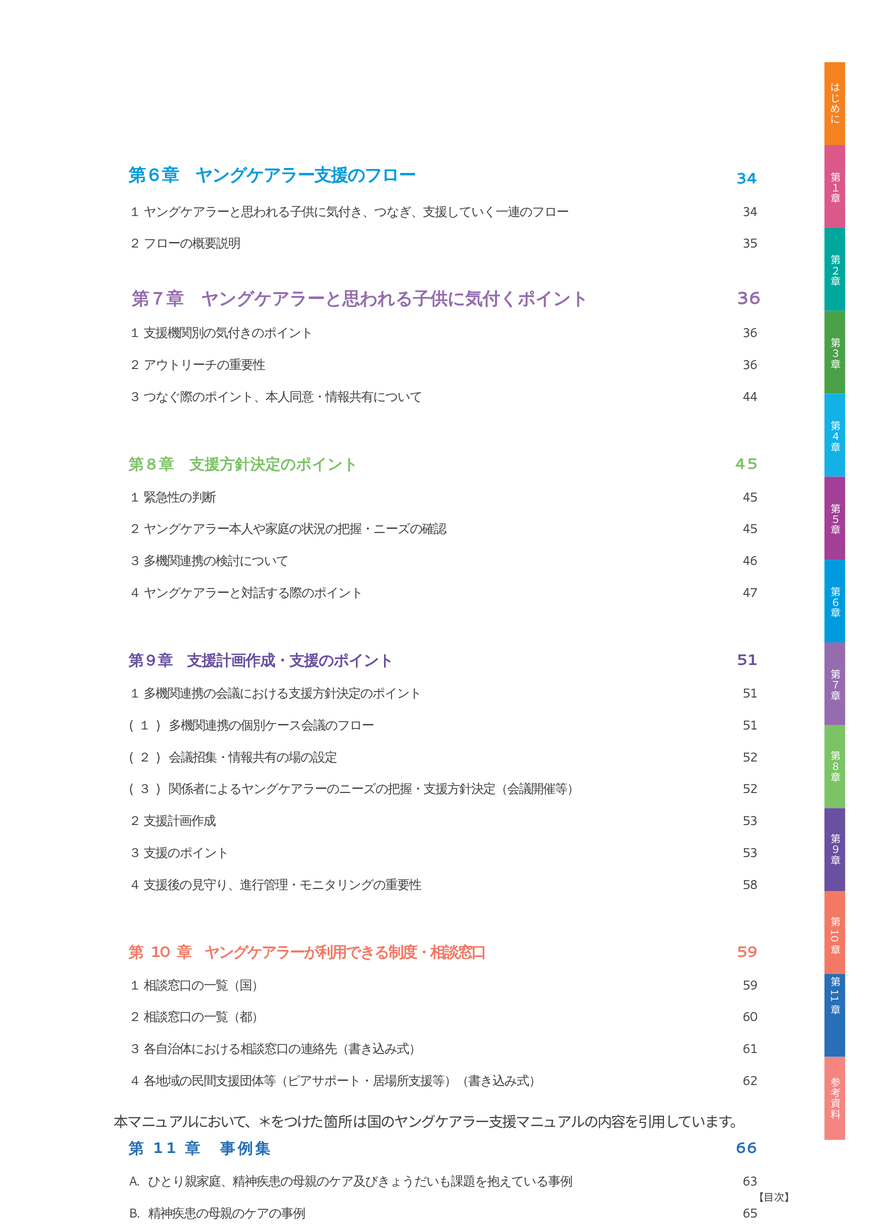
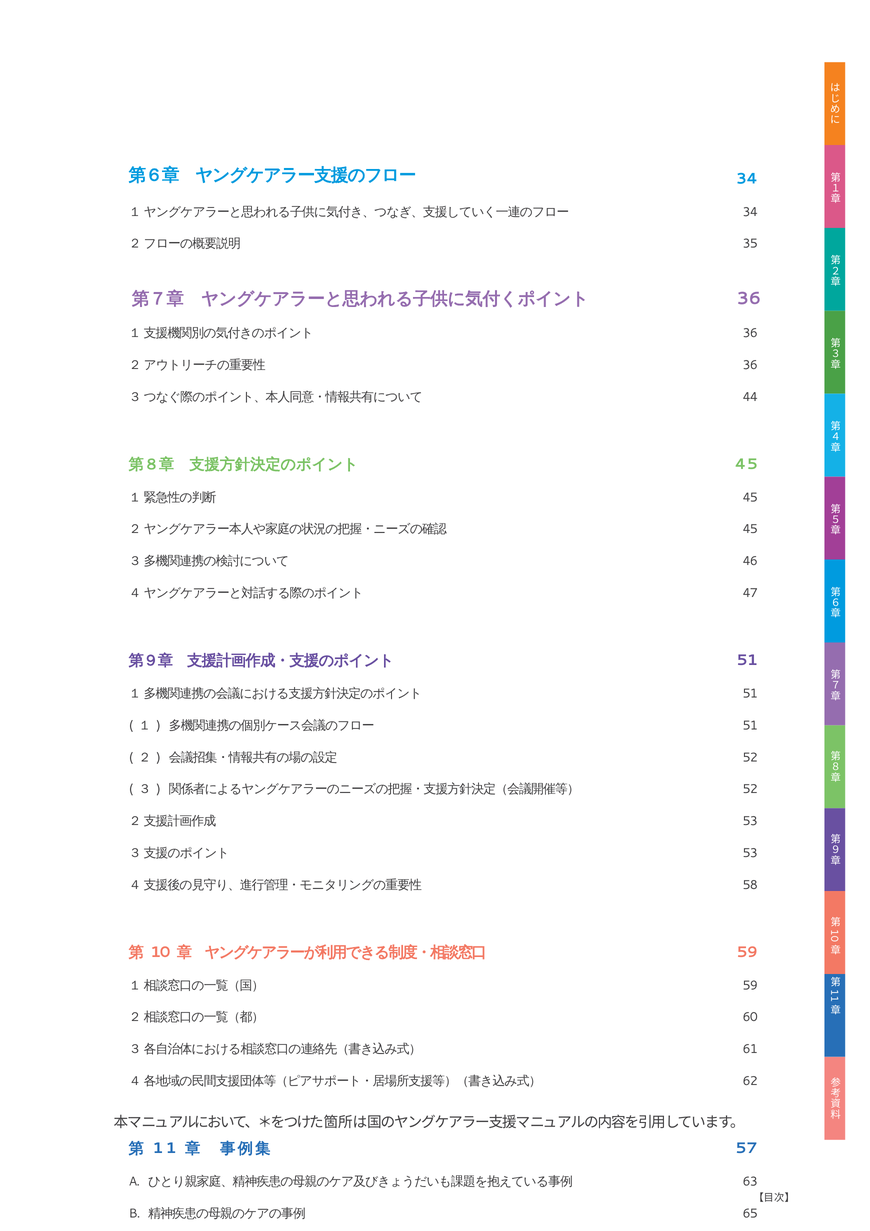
66: 66 -> 57 (747, 1148)
